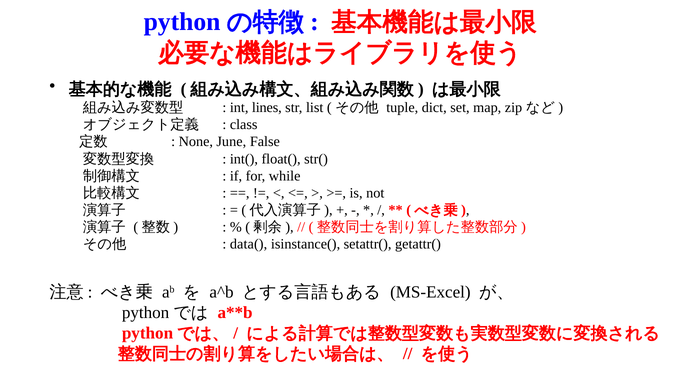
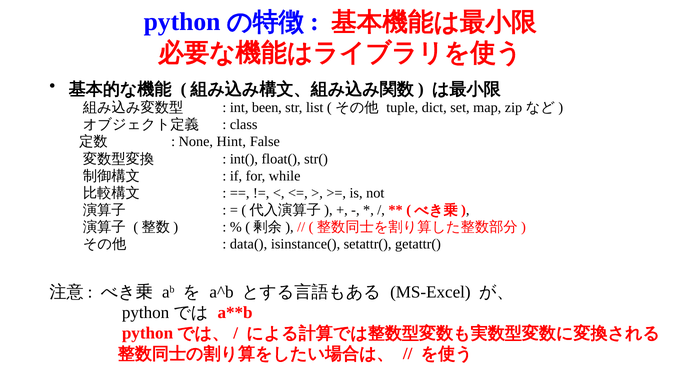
lines: lines -> been (267, 108)
June: June -> Hint (231, 142)
